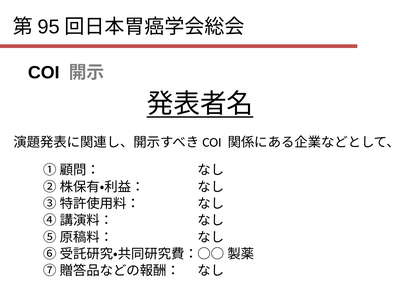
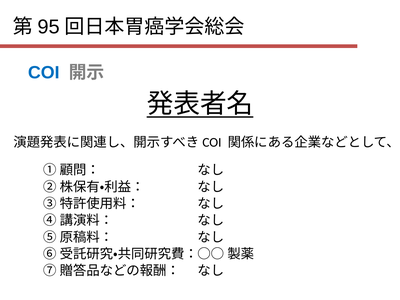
COI colour: black -> blue (44, 73)
